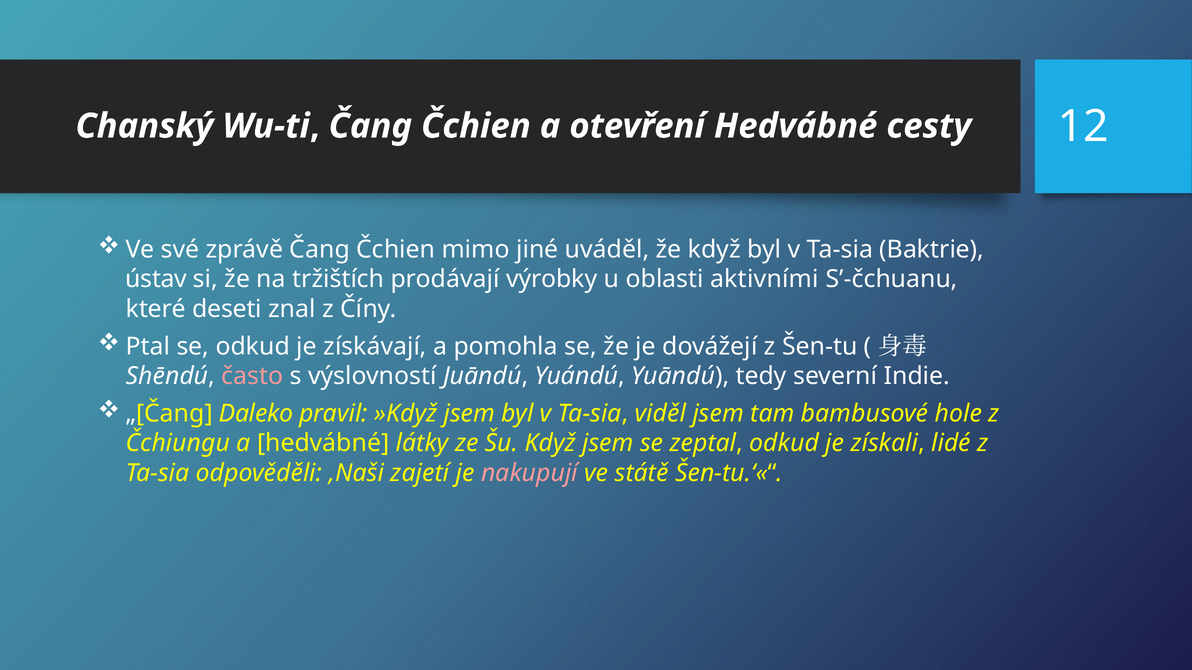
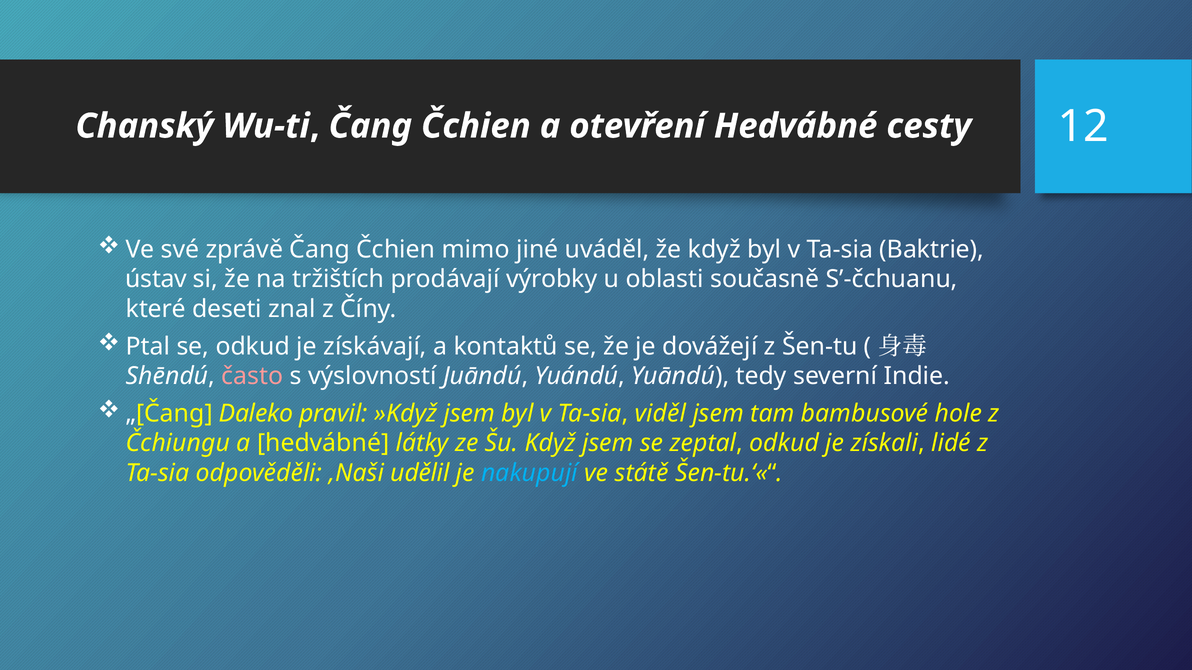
aktivními: aktivními -> současně (765, 279)
pomohla: pomohla -> kontaktů (506, 347)
zajetí: zajetí -> udělil (420, 473)
nakupují colour: pink -> light blue (529, 473)
